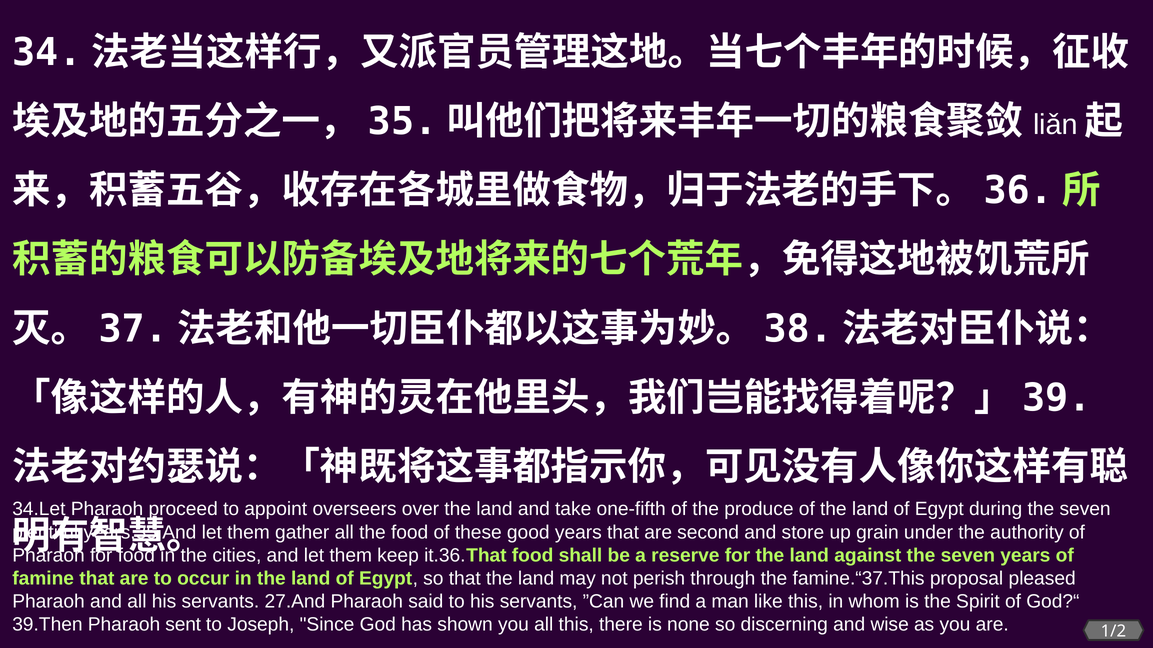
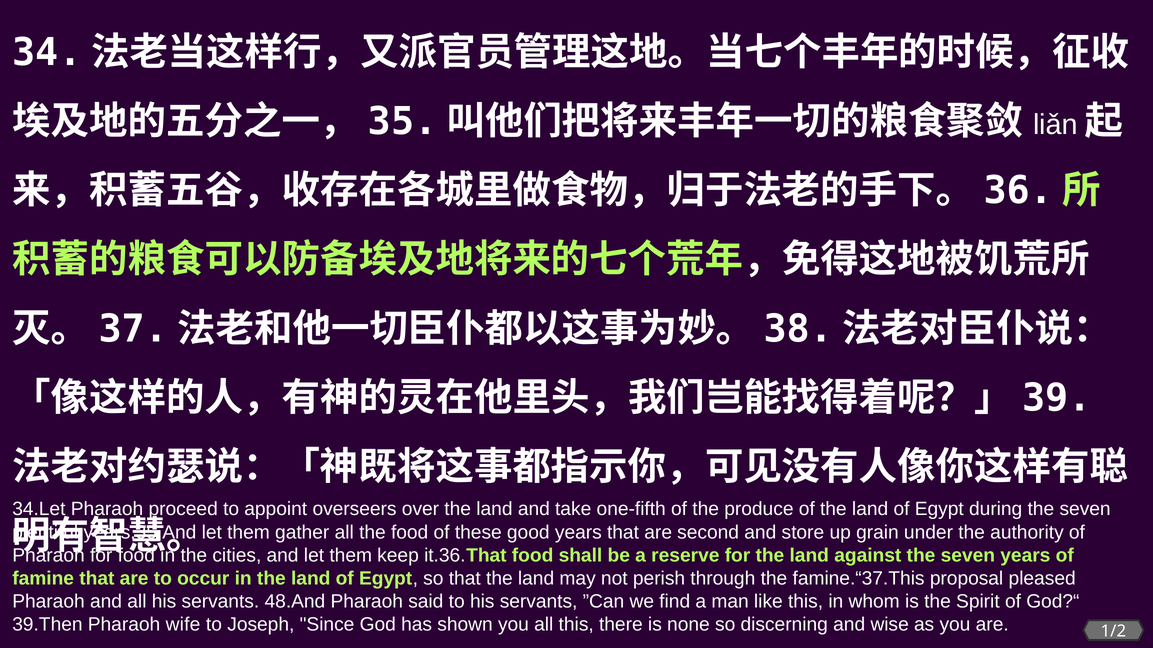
27.And: 27.And -> 48.And (295, 602)
sent: sent -> wife (183, 625)
